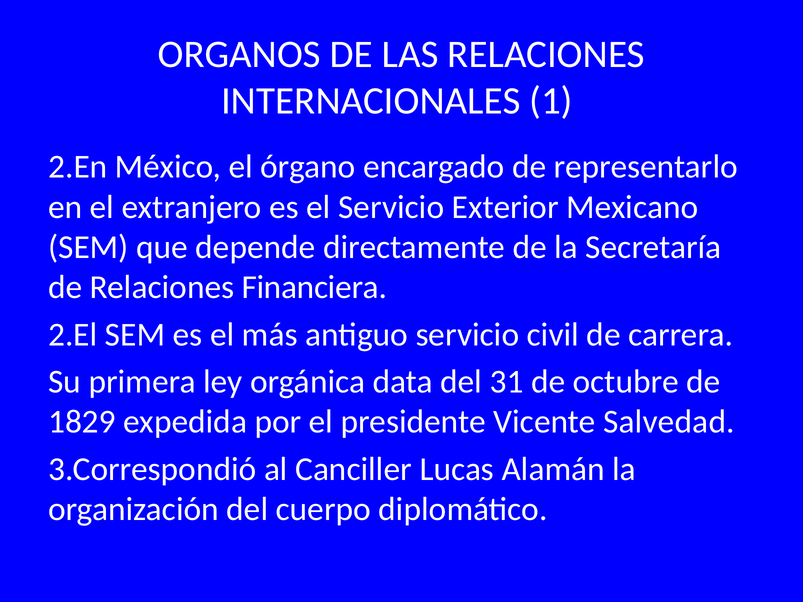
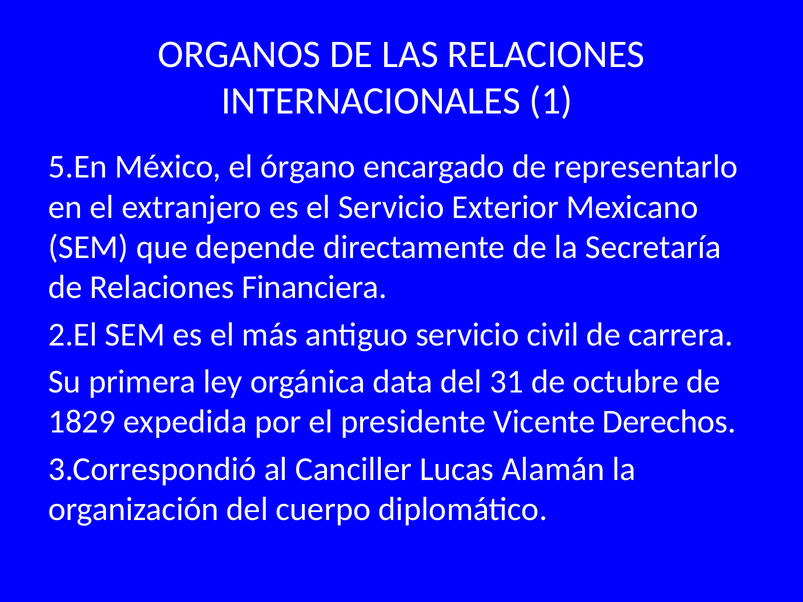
2.En: 2.En -> 5.En (78, 167)
Salvedad: Salvedad -> Derechos (669, 422)
